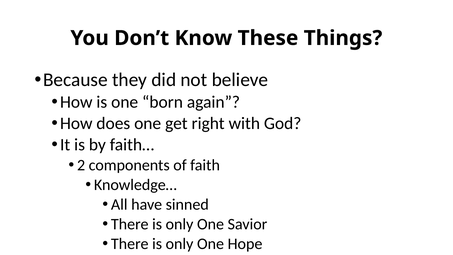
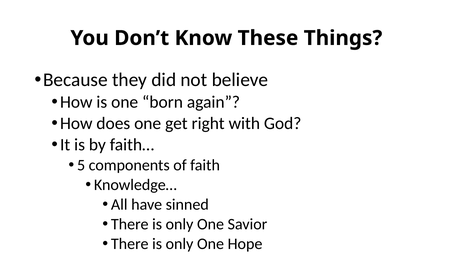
2: 2 -> 5 (81, 165)
